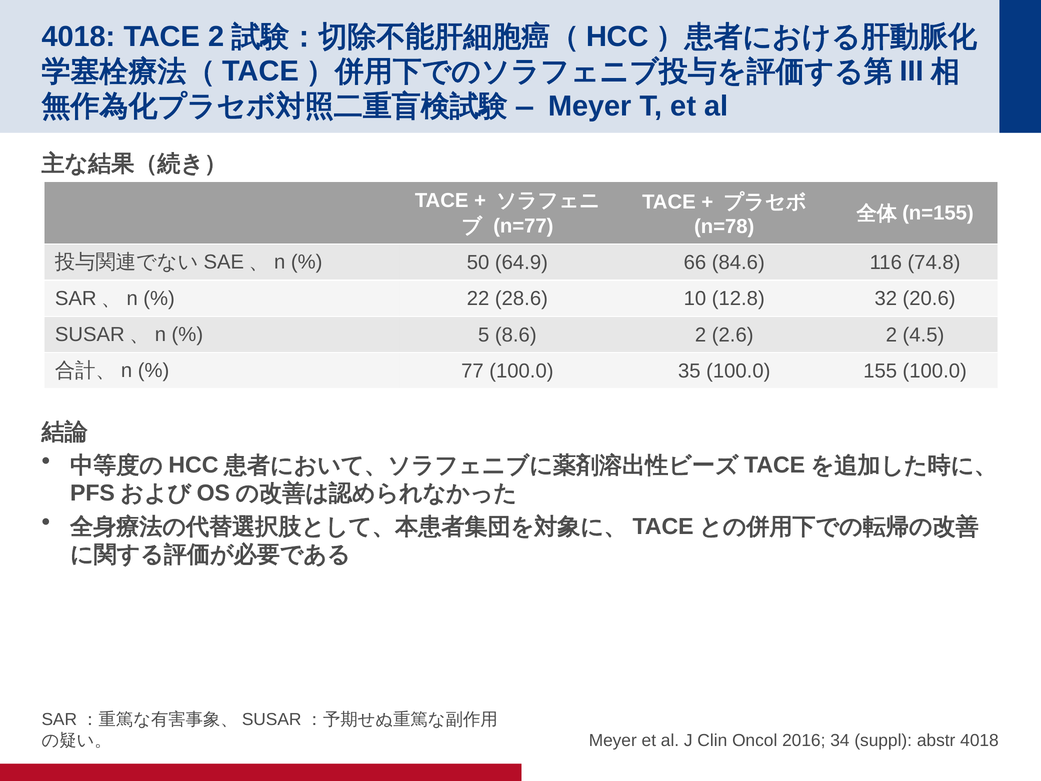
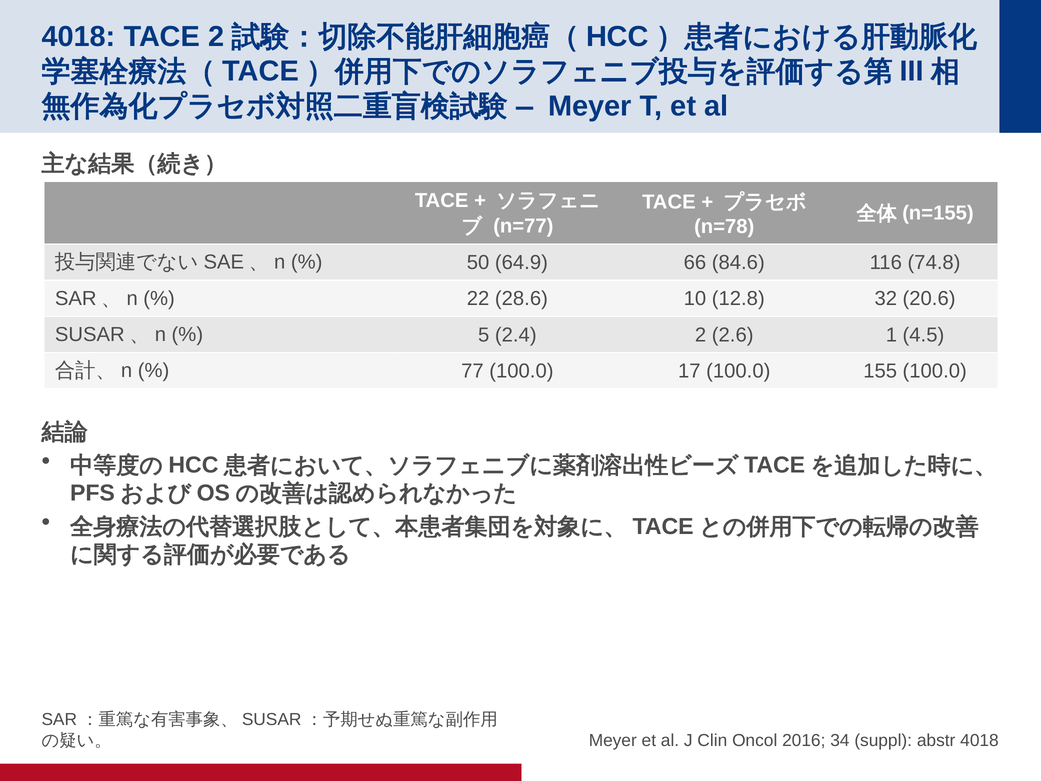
8.6: 8.6 -> 2.4 (516, 335)
2.6 2: 2 -> 1 (891, 335)
35: 35 -> 17 (689, 371)
